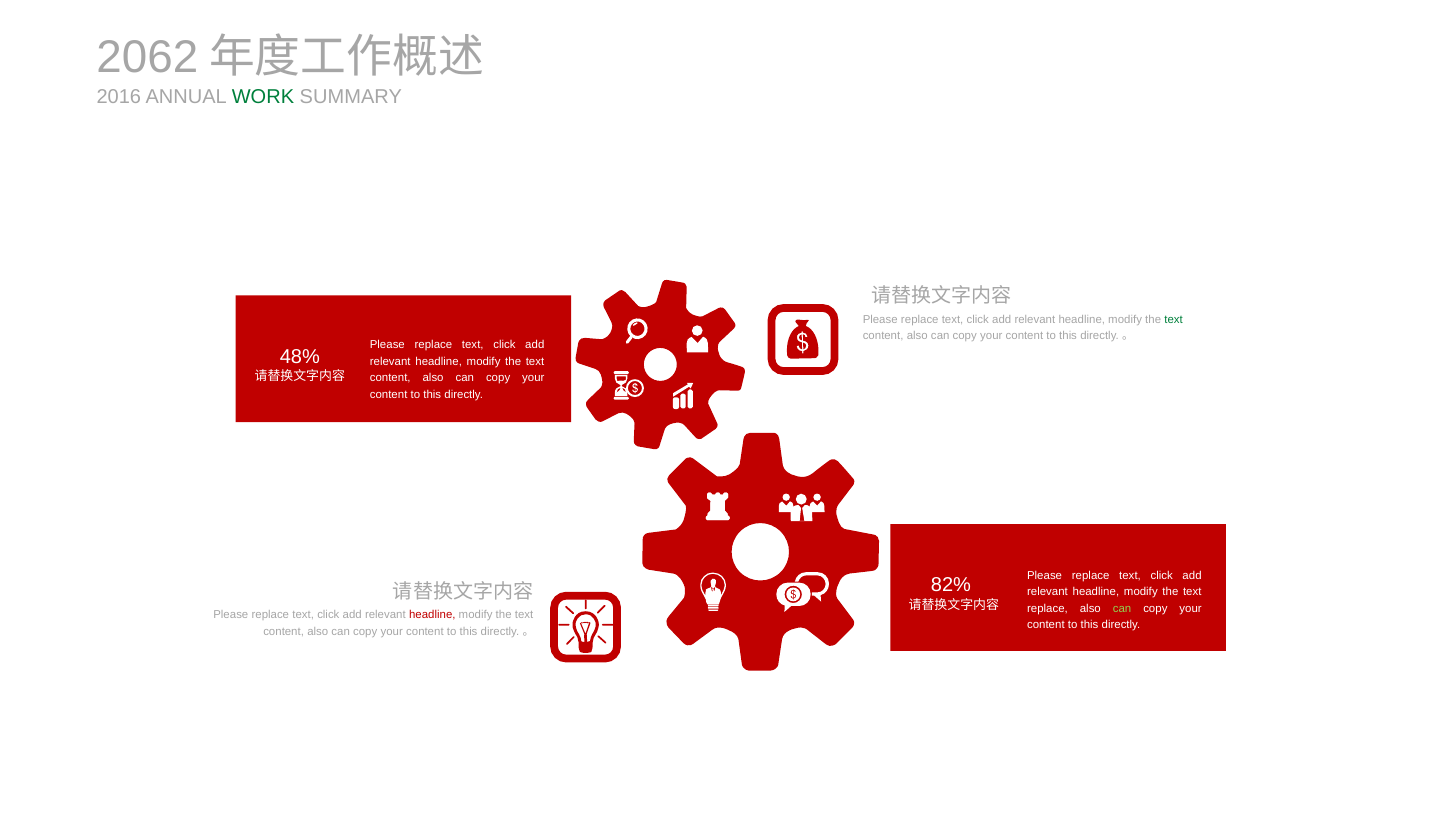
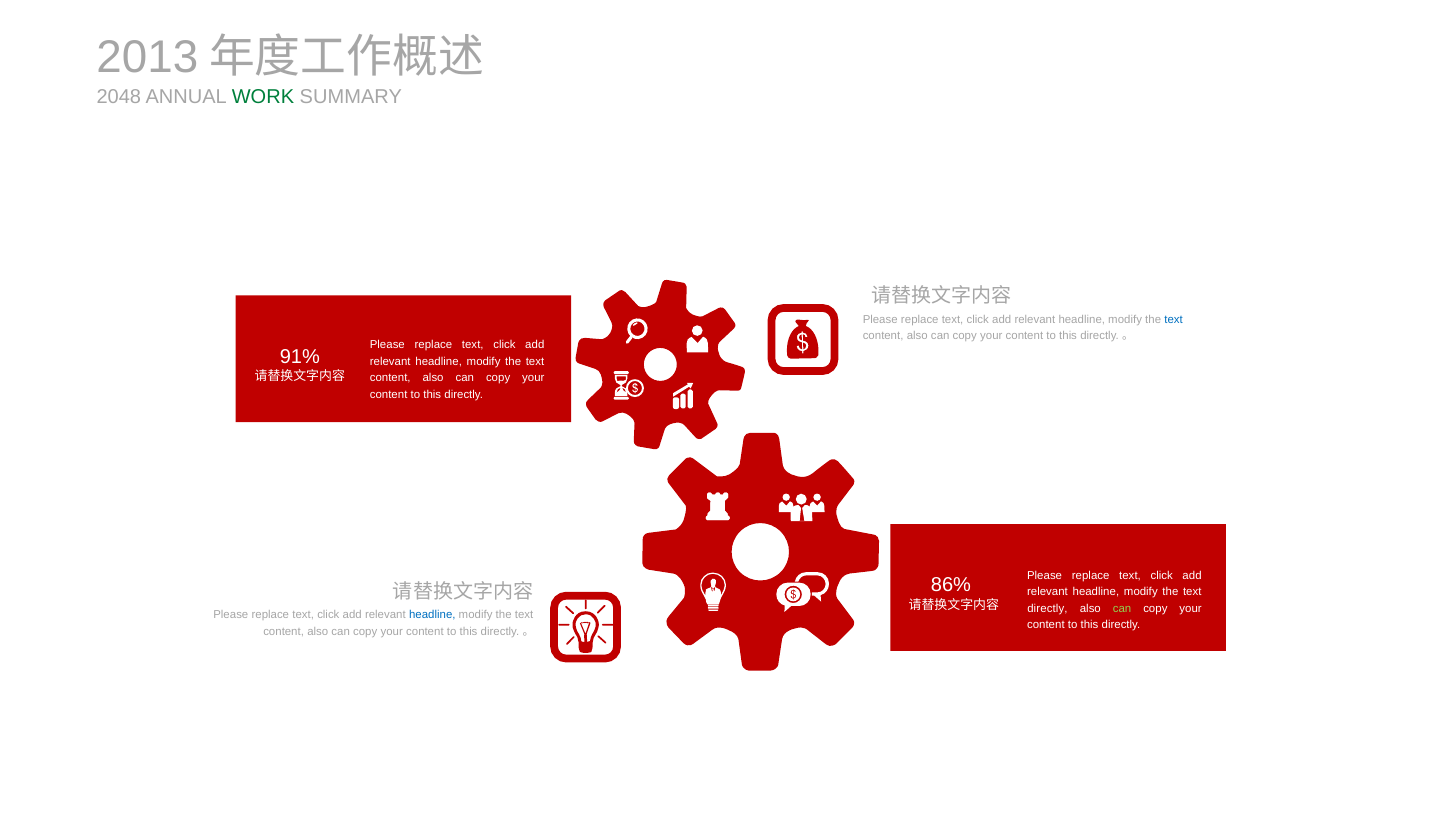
2062: 2062 -> 2013 (147, 57)
2016: 2016 -> 2048 (119, 97)
text colour: green -> blue (1174, 319)
48%: 48% -> 91% (300, 357)
82%: 82% -> 86% (951, 585)
replace: replace -> directly (1047, 608)
headline colour: red -> blue (432, 615)
